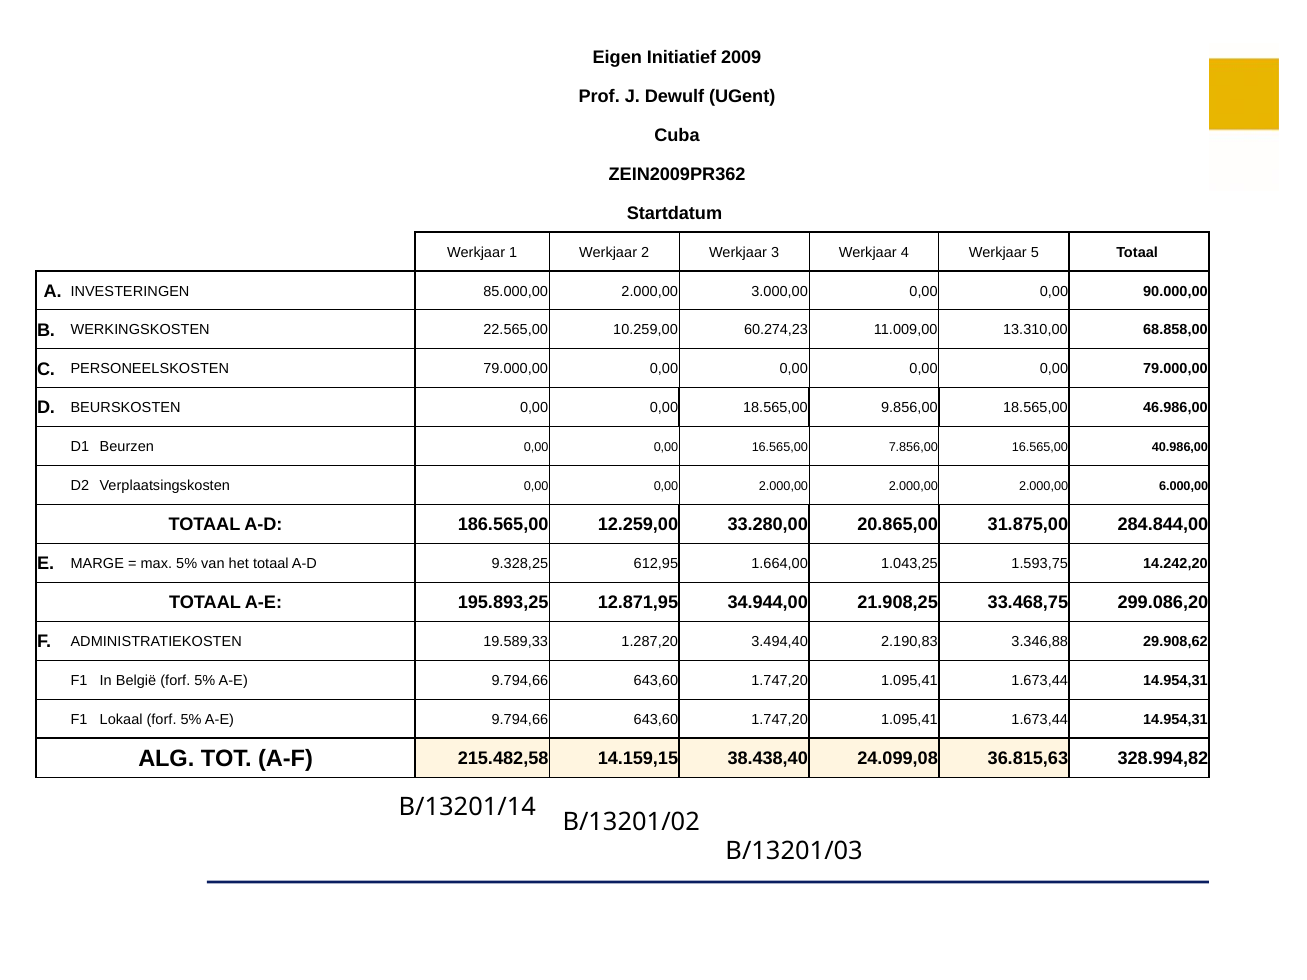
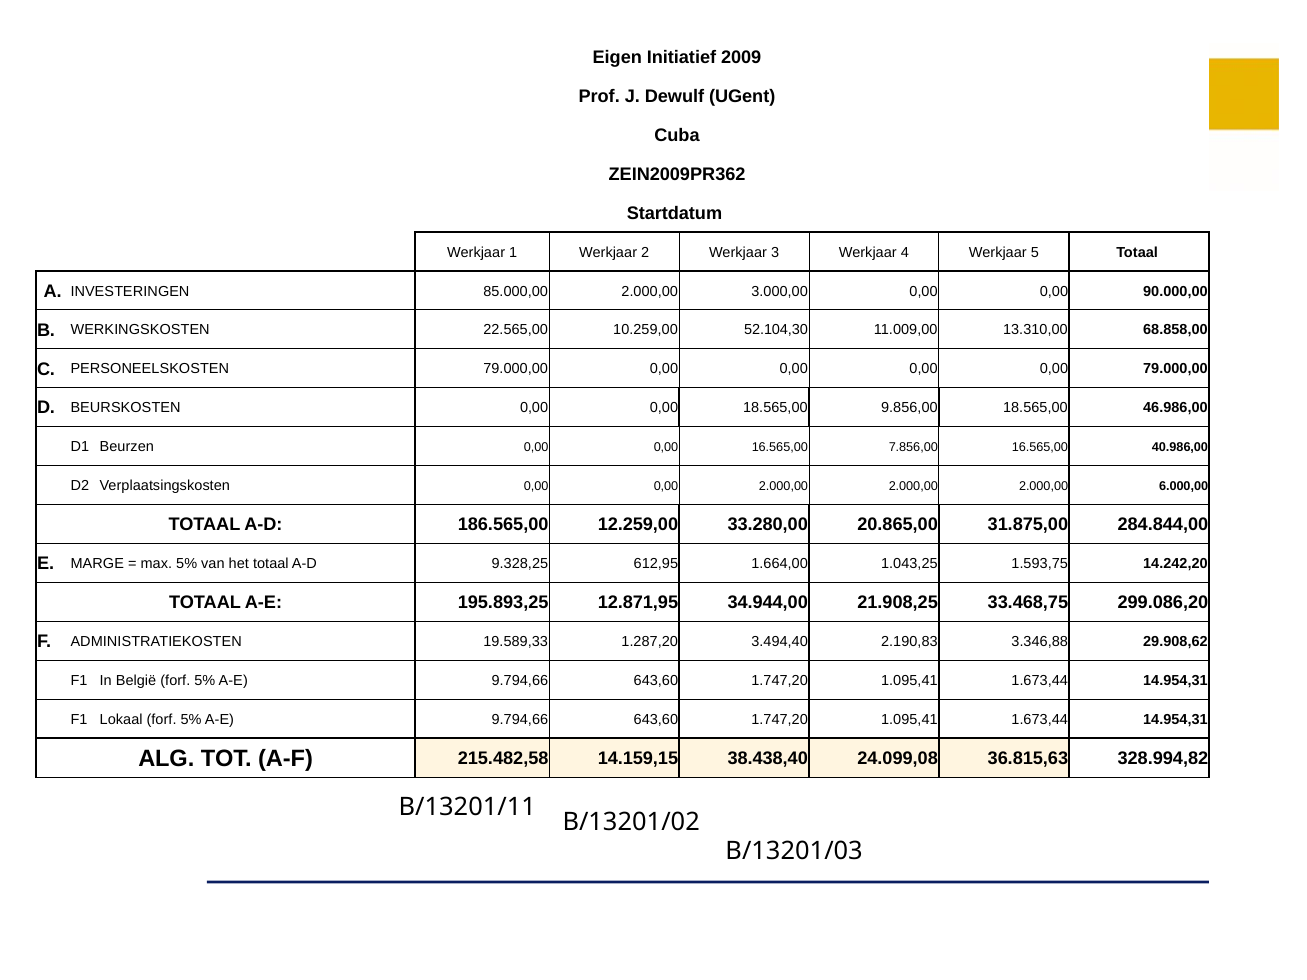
60.274,23: 60.274,23 -> 52.104,30 (776, 330)
B/13201/14: B/13201/14 -> B/13201/11 (467, 807)
